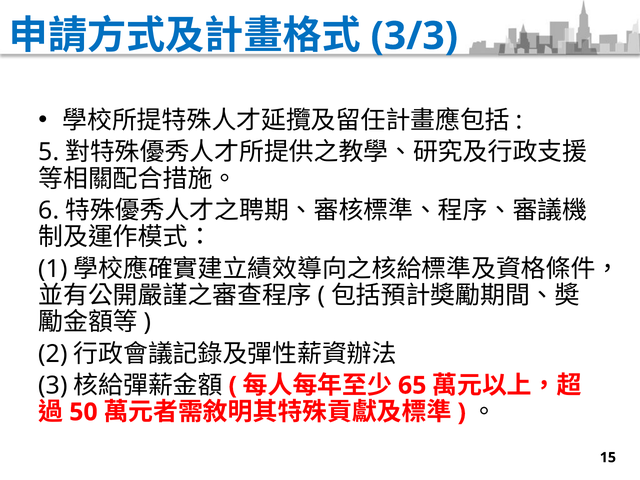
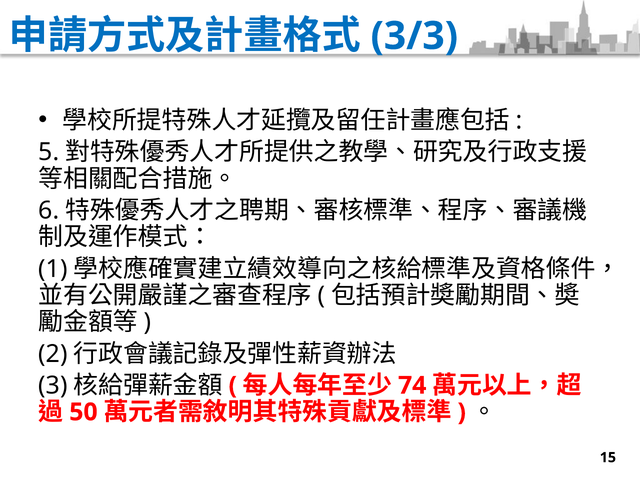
65: 65 -> 74 (412, 385)
